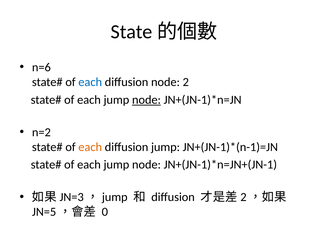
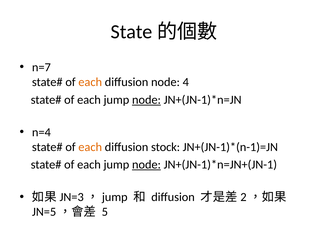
n=6: n=6 -> n=7 (41, 67)
each colour: blue -> orange (90, 82)
2: 2 -> 4 (186, 82)
n=2: n=2 -> n=4 (41, 132)
diffusion jump: jump -> stock (166, 147)
node underline: none -> present (146, 165)
0: 0 -> 5 (105, 212)
